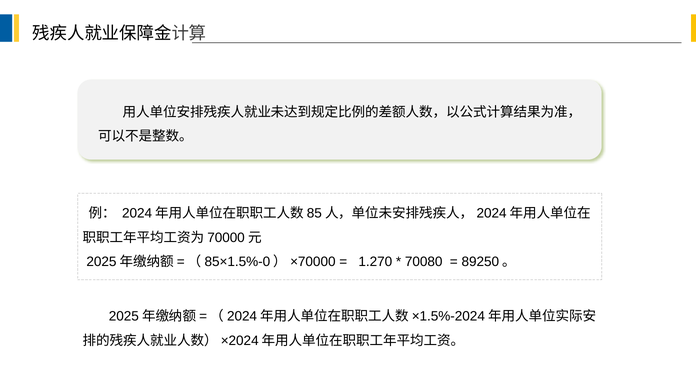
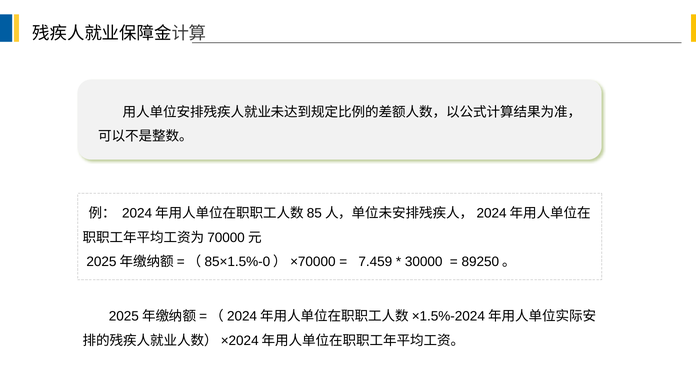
1.270: 1.270 -> 7.459 (375, 262)
70080: 70080 -> 30000 (424, 262)
